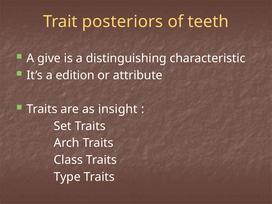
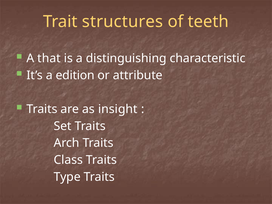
posteriors: posteriors -> structures (122, 22)
give: give -> that (49, 58)
